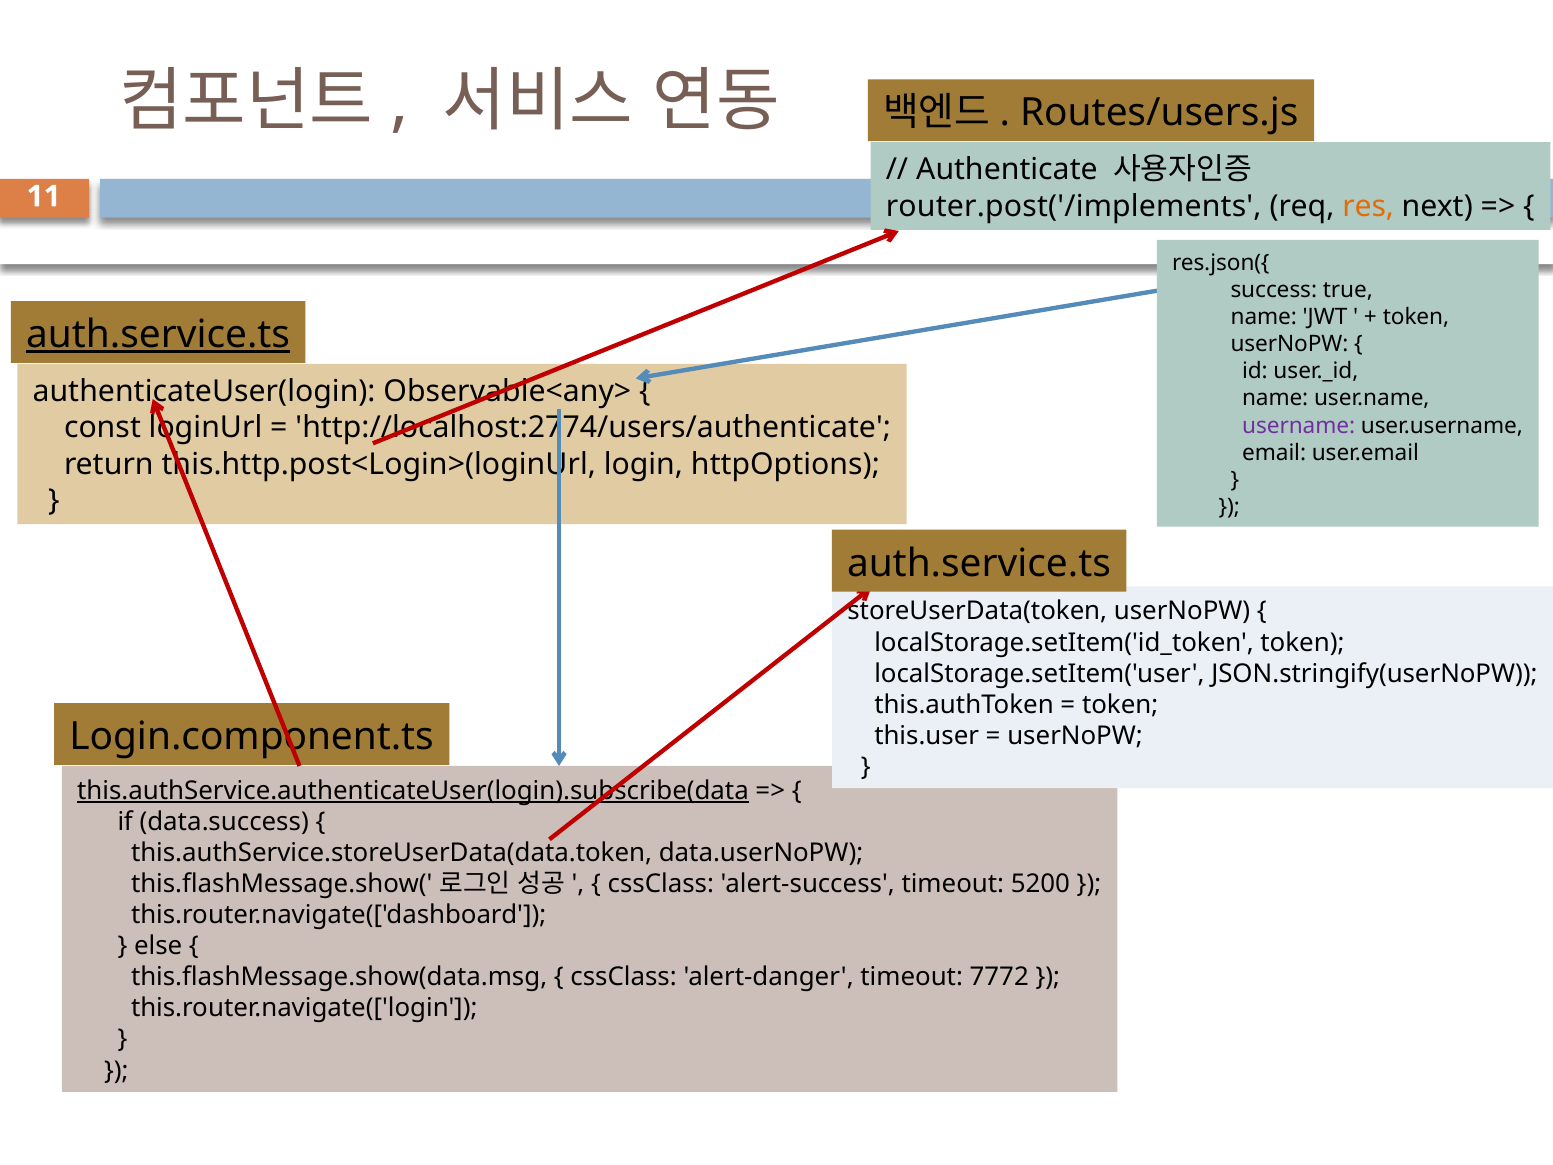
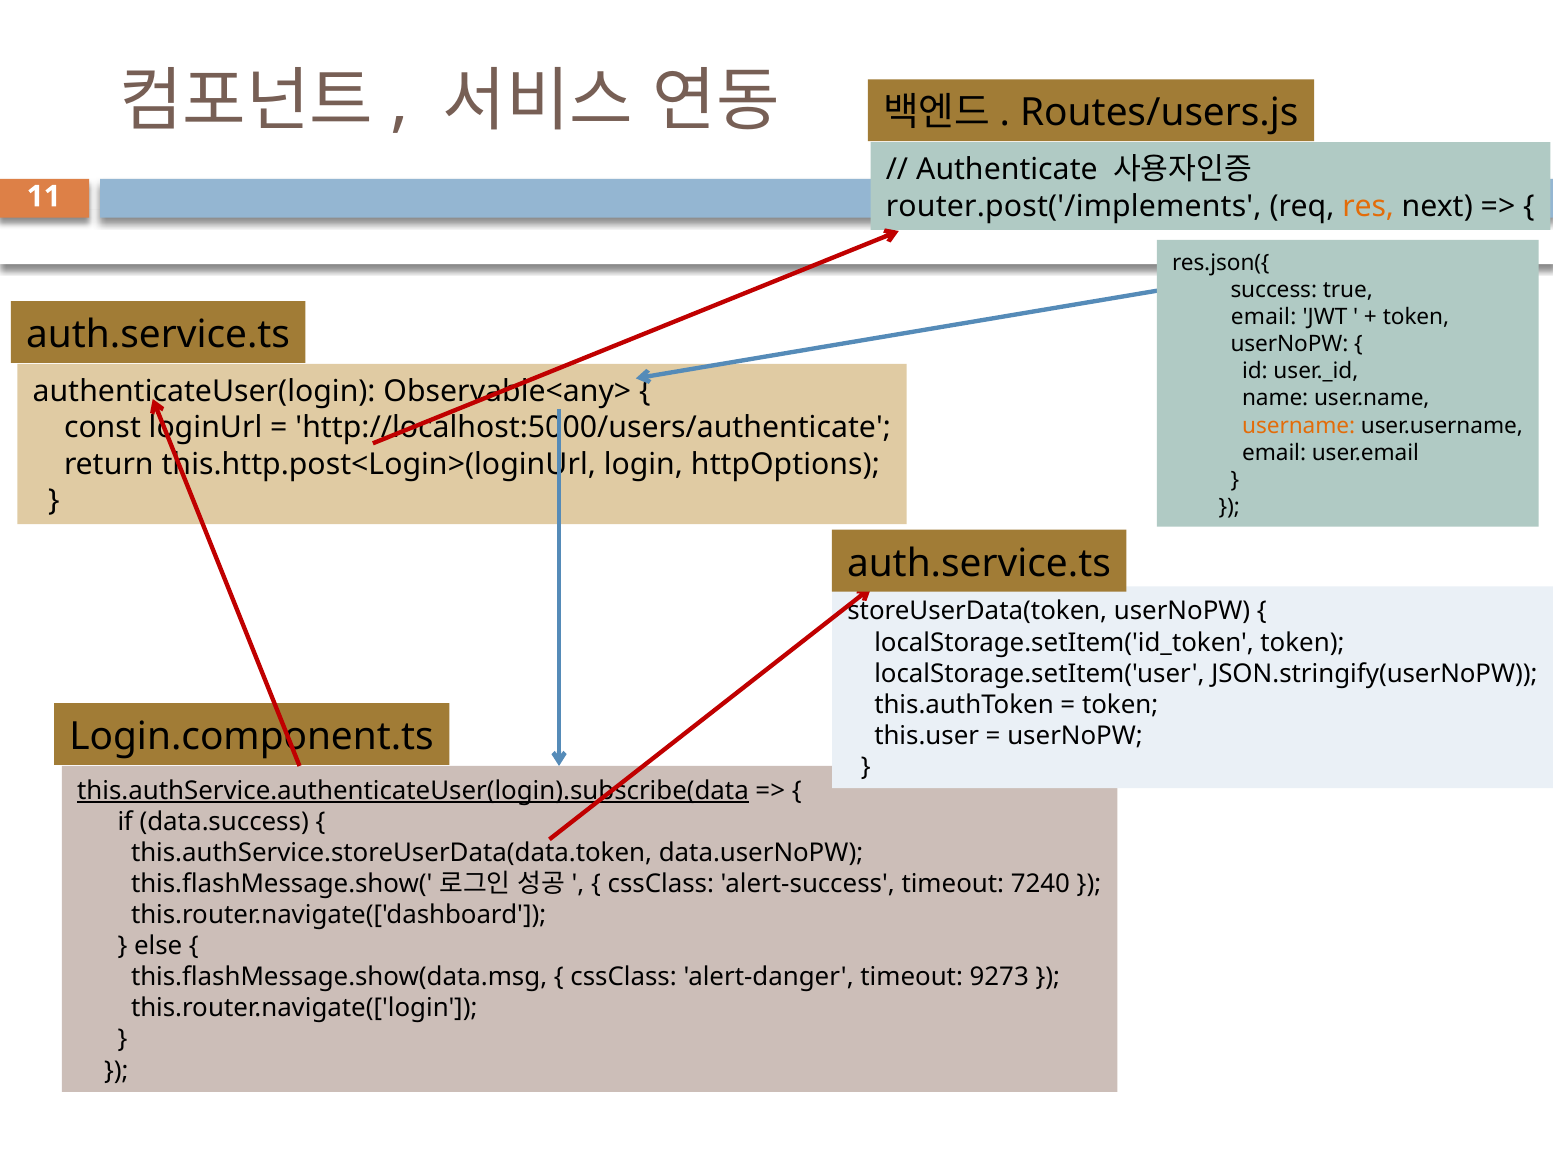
name: name -> email (1264, 317)
auth.service.ts underline: present -> none (158, 335)
username colour: purple -> orange (1299, 426)
http://localhost:2774/users/authenticate: http://localhost:2774/users/authenticate -> http://localhost:5000/users/authenticate (593, 428)
5200: 5200 -> 7240 (1040, 884)
7772: 7772 -> 9273 (999, 977)
